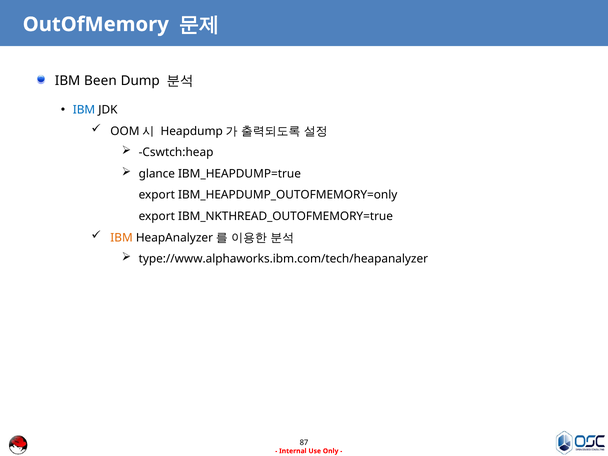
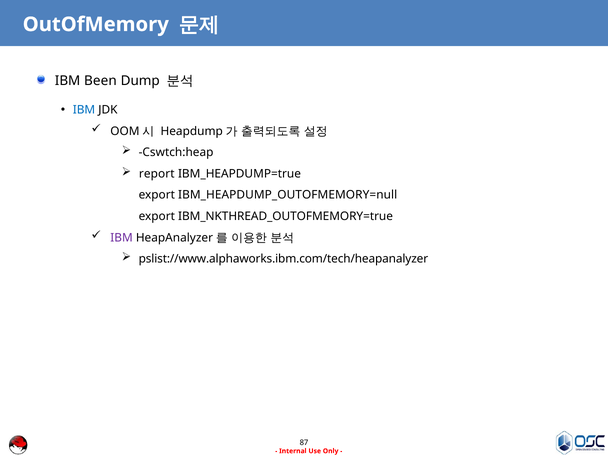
glance: glance -> report (157, 174)
IBM_HEAPDUMP_OUTOFMEMORY=only: IBM_HEAPDUMP_OUTOFMEMORY=only -> IBM_HEAPDUMP_OUTOFMEMORY=null (288, 195)
IBM colour: orange -> purple (122, 238)
type://www.alphaworks.ibm.com/tech/heapanalyzer: type://www.alphaworks.ibm.com/tech/heapanalyzer -> pslist://www.alphaworks.ibm.com/tech/heapanalyzer (283, 259)
